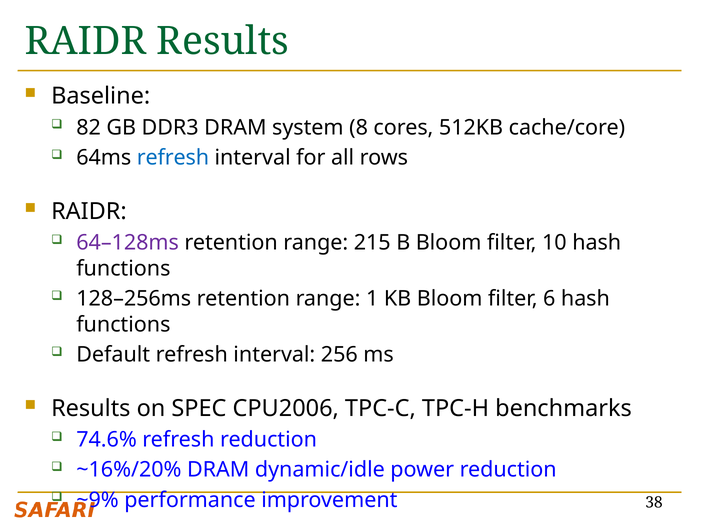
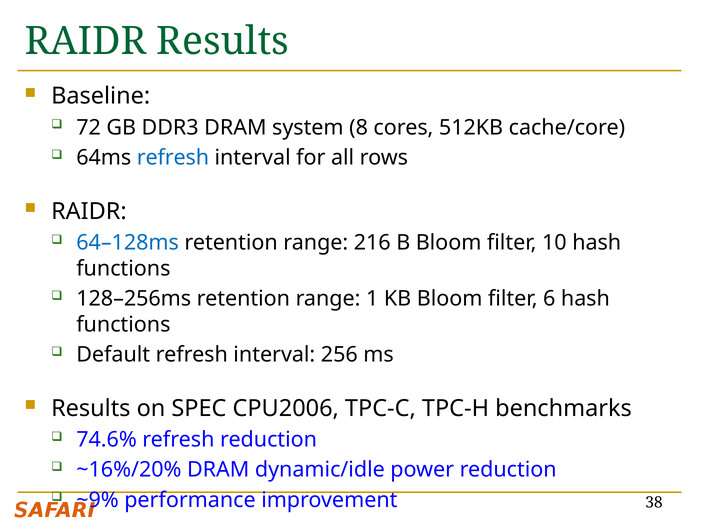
82: 82 -> 72 (89, 127)
64–128ms colour: purple -> blue (128, 242)
215: 215 -> 216 (372, 242)
